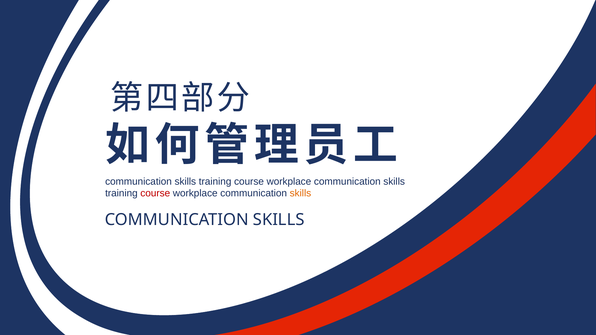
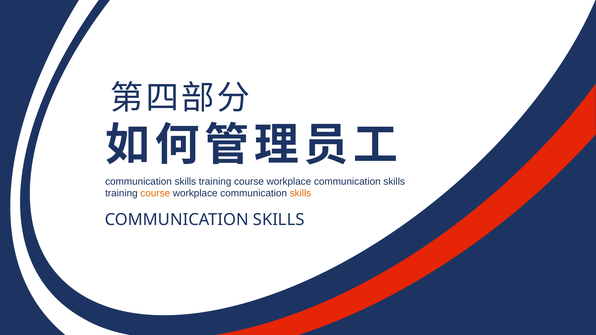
course colour: red -> orange (155, 194)
